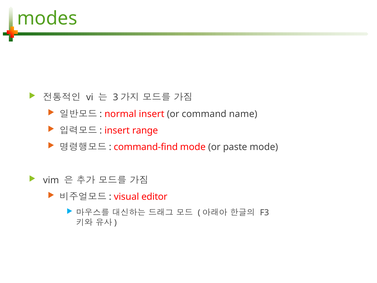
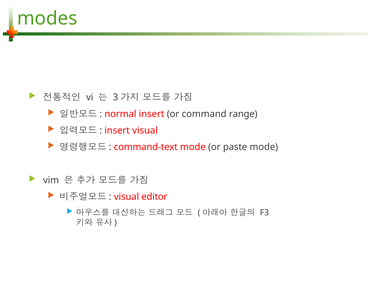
name: name -> range (243, 114)
insert range: range -> visual (145, 130)
command-find: command-find -> command-text (146, 147)
